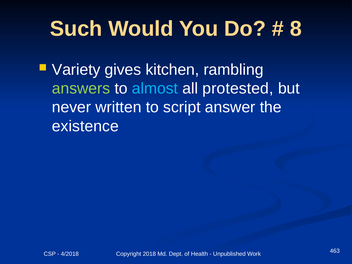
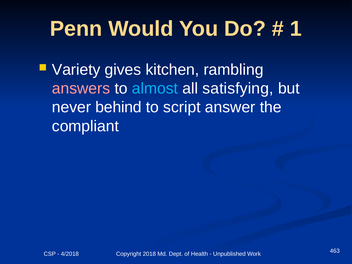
Such: Such -> Penn (76, 29)
8: 8 -> 1 (296, 29)
answers colour: light green -> pink (81, 89)
protested: protested -> satisfying (238, 89)
written: written -> behind (119, 107)
existence: existence -> compliant (85, 126)
